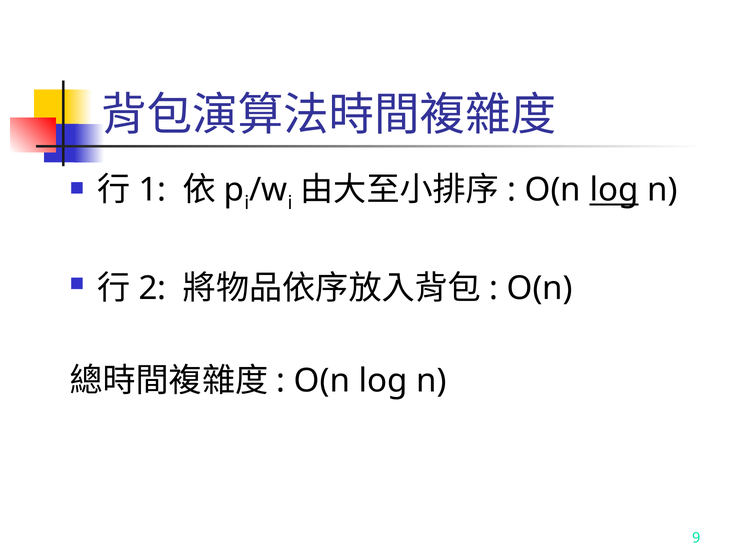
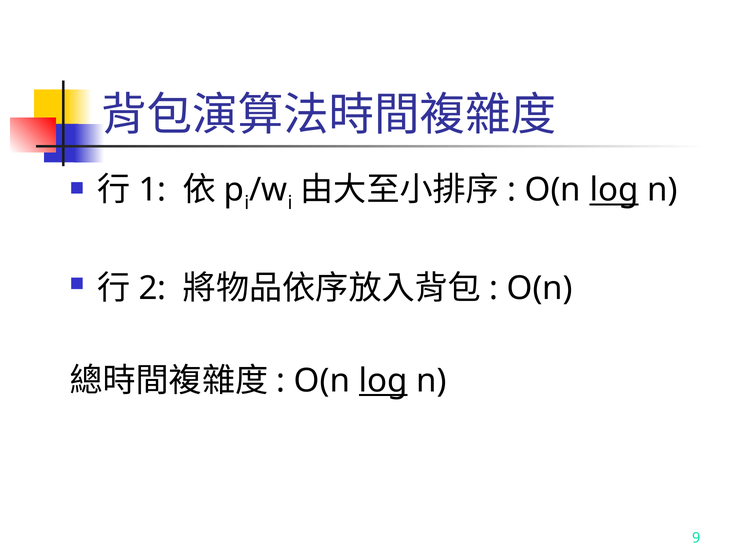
log underline: none -> present (383, 381)
